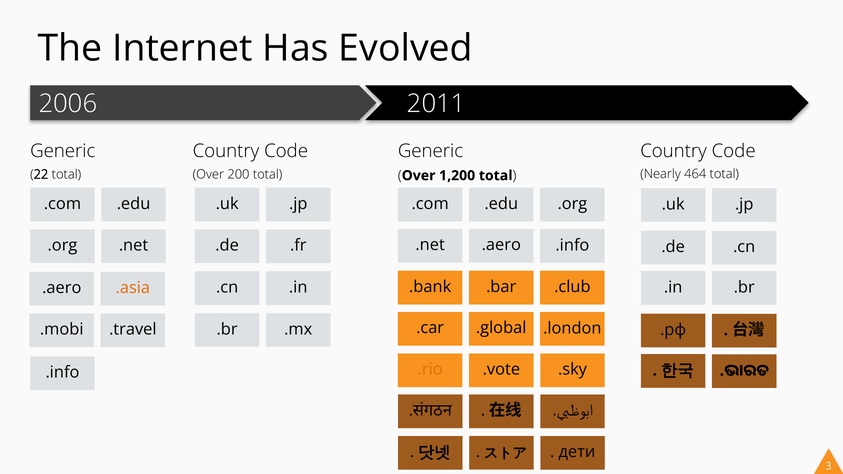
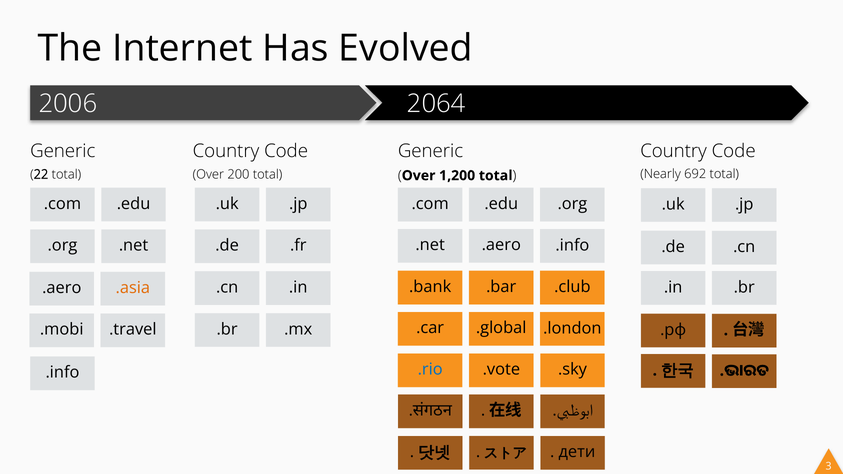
2011: 2011 -> 2064 (436, 104)
464: 464 -> 692 (695, 174)
.rio colour: orange -> blue (430, 370)
